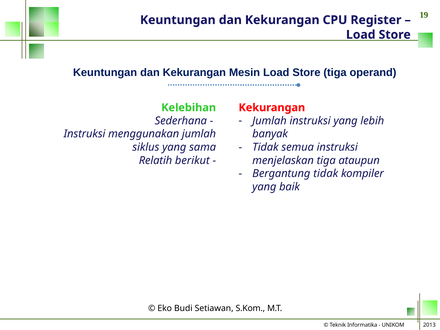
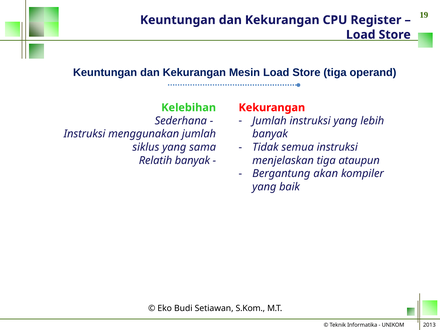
Relatih berikut: berikut -> banyak (192, 160)
Bergantung tidak: tidak -> akan (326, 174)
